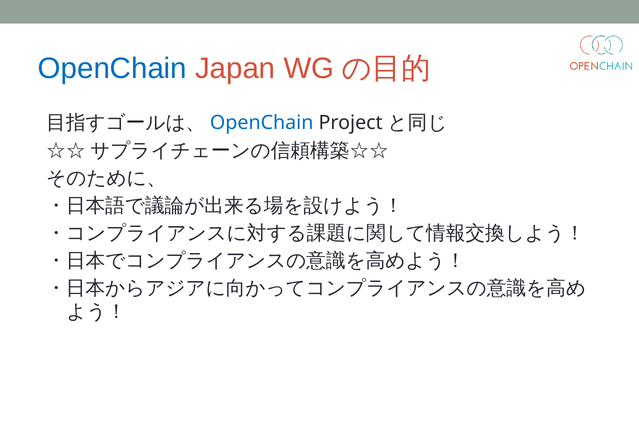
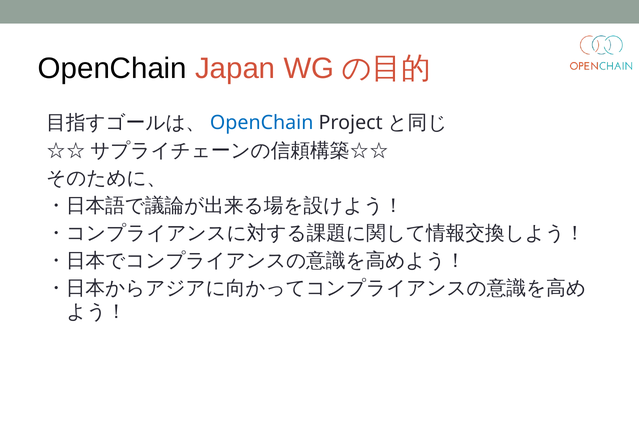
OpenChain colour: blue -> black (112, 68)
